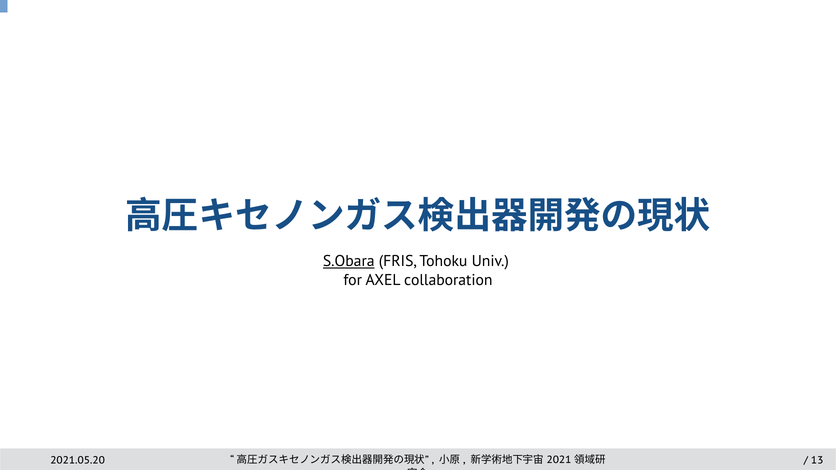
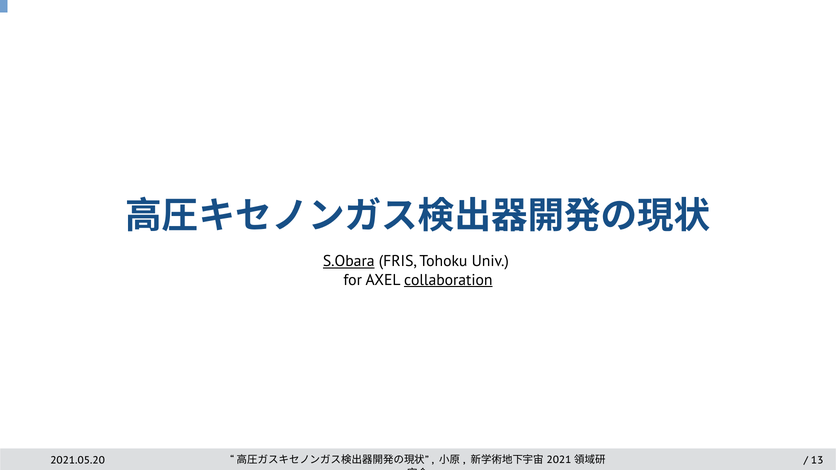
collaboration underline: none -> present (448, 280)
